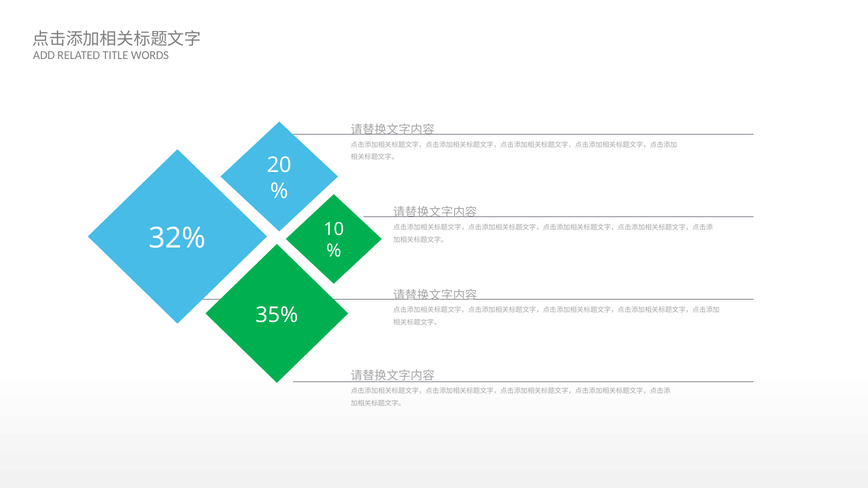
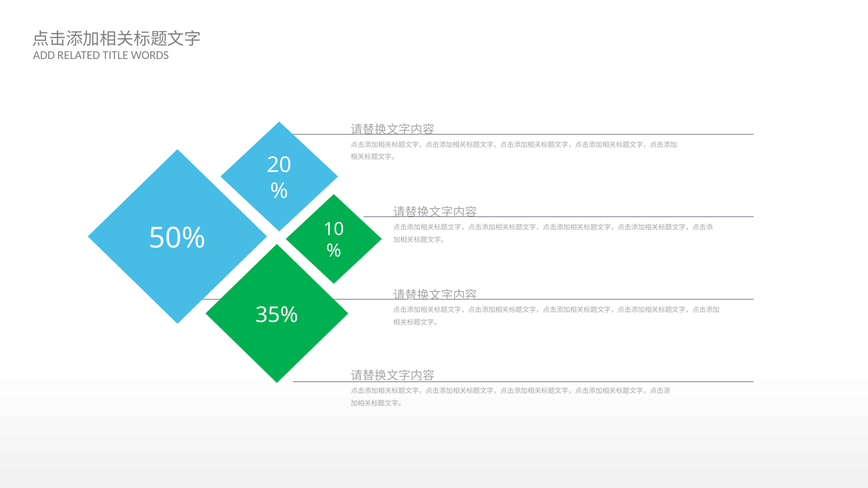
32%: 32% -> 50% (177, 239)
